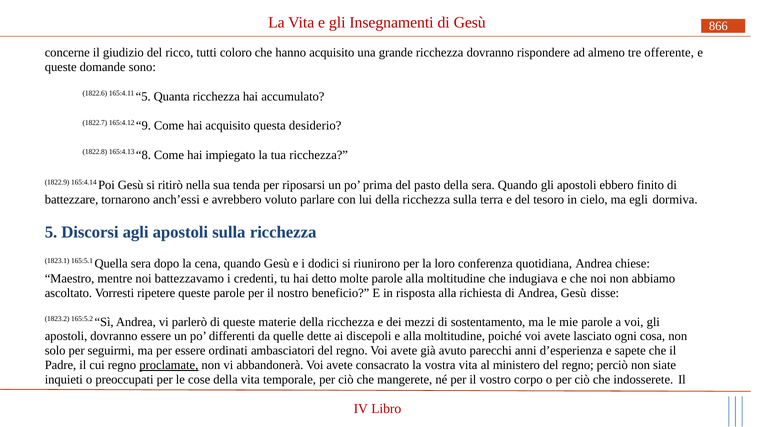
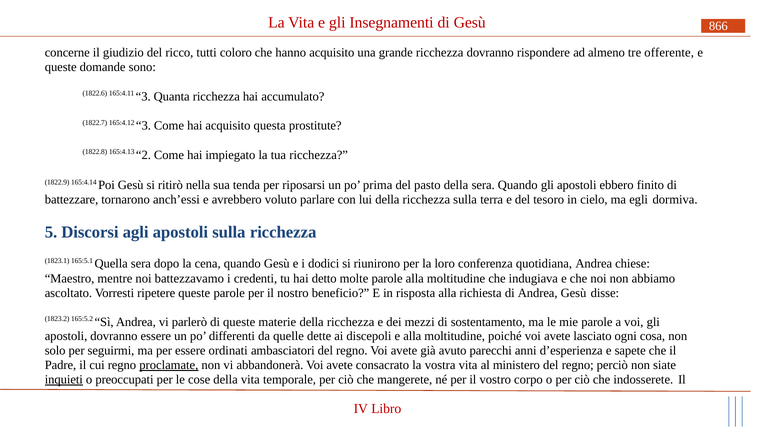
165:4.11 5: 5 -> 3 (143, 96)
165:4.12 9: 9 -> 3 (143, 125)
desiderio: desiderio -> prostitute (315, 125)
8: 8 -> 2 (143, 155)
inquieti underline: none -> present (64, 379)
